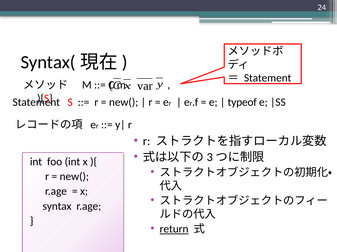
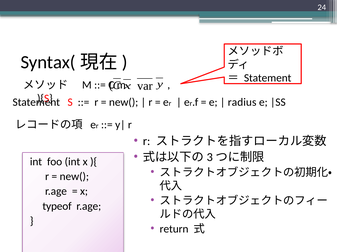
typeof: typeof -> radius (242, 103)
syntax: syntax -> typeof (57, 207)
return underline: present -> none (174, 230)
